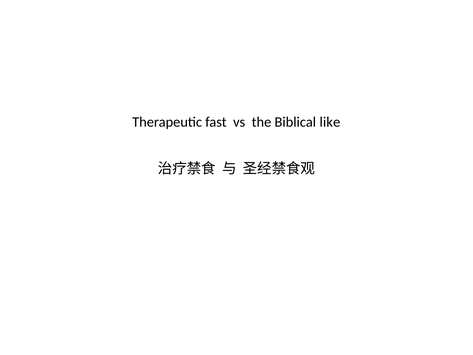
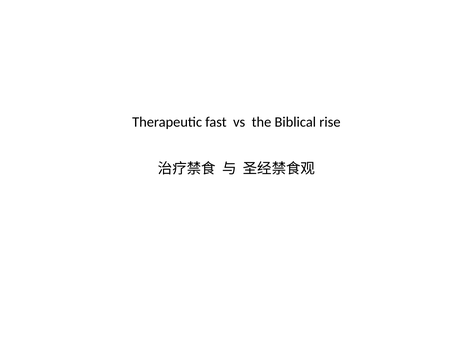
like: like -> rise (330, 122)
